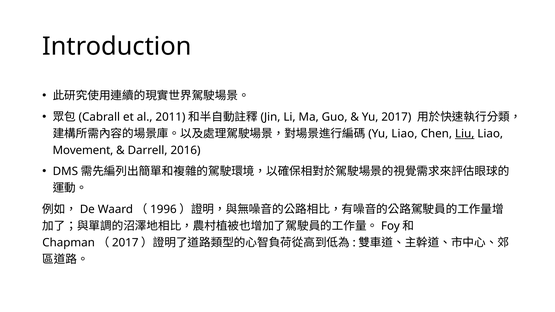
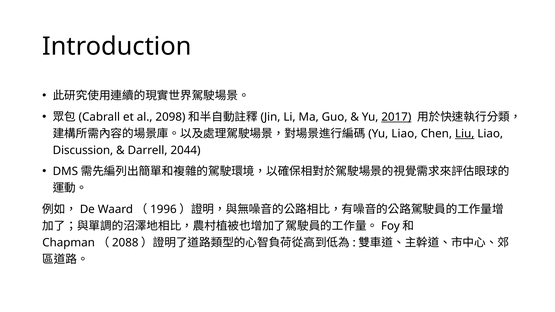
2011: 2011 -> 2098 (170, 117)
2017 underline: none -> present (396, 117)
Movement: Movement -> Discussion (83, 150)
2016: 2016 -> 2044 (186, 150)
2017: 2017 -> 2088 (125, 243)
